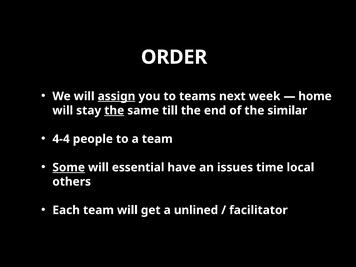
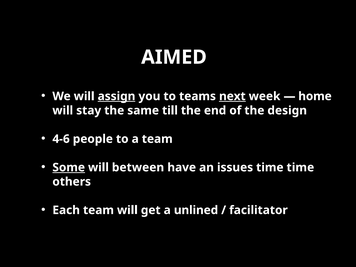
ORDER: ORDER -> AIMED (174, 57)
next underline: none -> present (232, 96)
the underline: present -> none (114, 110)
similar: similar -> design (287, 110)
4-4: 4-4 -> 4-6 (61, 139)
essential: essential -> between (138, 167)
time local: local -> time (300, 167)
